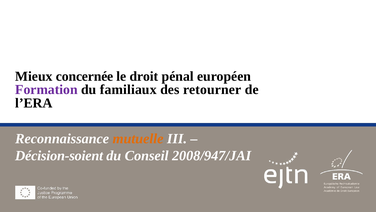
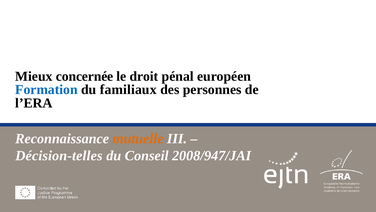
Formation colour: purple -> blue (46, 90)
retourner: retourner -> personnes (212, 90)
Décision-soient: Décision-soient -> Décision-telles (59, 155)
